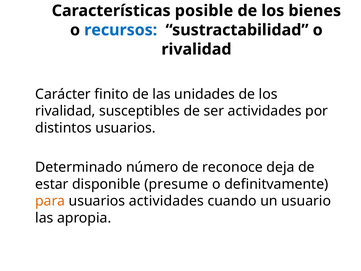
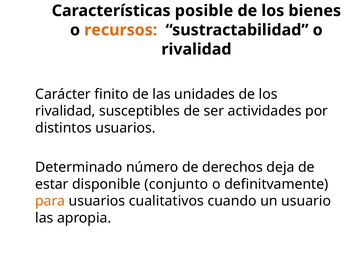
recursos colour: blue -> orange (121, 30)
reconoce: reconoce -> derechos (233, 167)
presume: presume -> conjunto (176, 184)
usuarios actividades: actividades -> cualitativos (166, 201)
